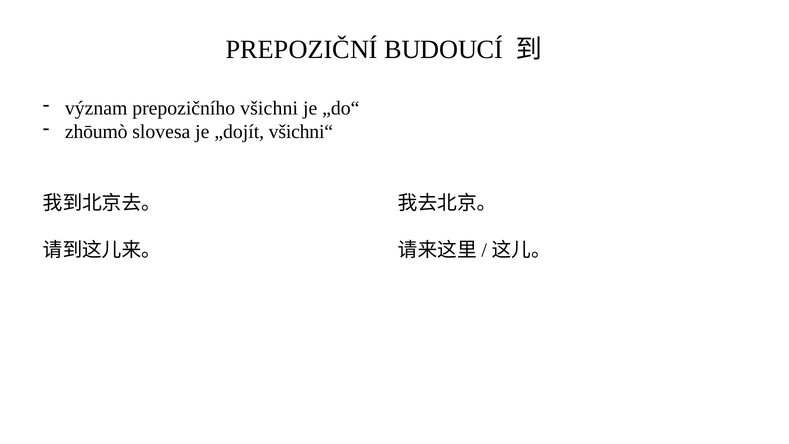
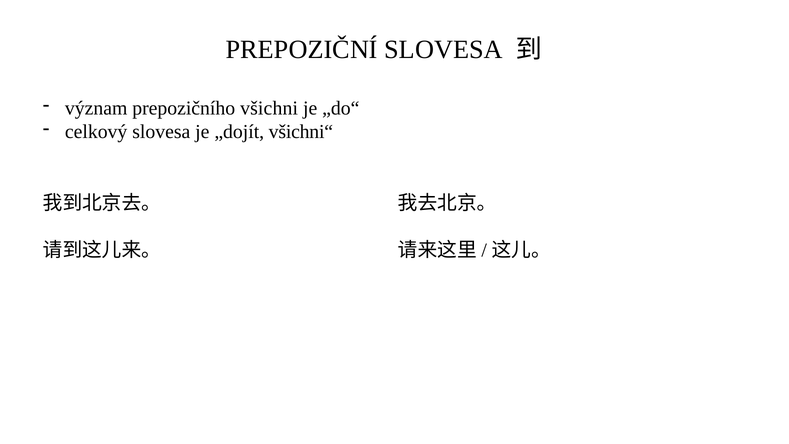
PREPOZIČNÍ BUDOUCÍ: BUDOUCÍ -> SLOVESA (444, 49)
zhōumò: zhōumò -> celkový (96, 132)
